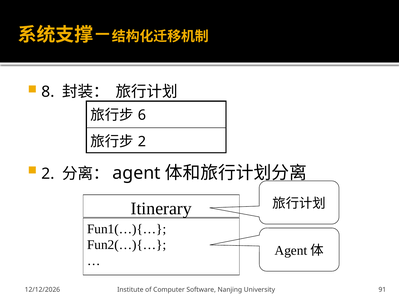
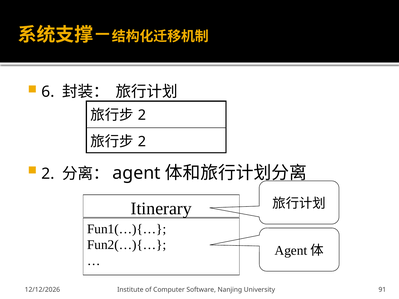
8: 8 -> 6 (48, 92)
6: 6 -> 2 (142, 115)
